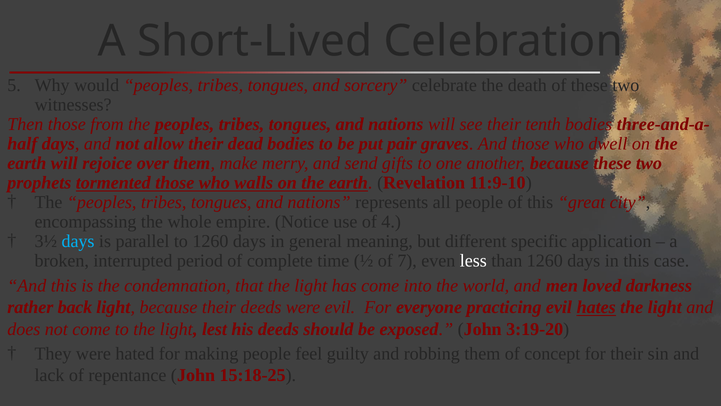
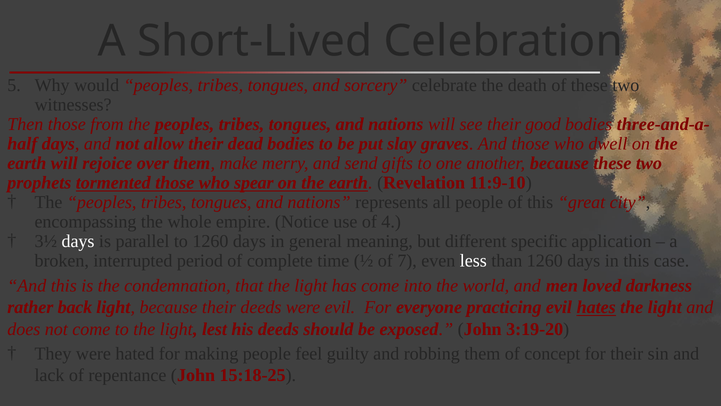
tenth: tenth -> good (543, 124)
pair: pair -> slay (402, 144)
walls: walls -> spear (254, 183)
days colour: light blue -> white (78, 241)
